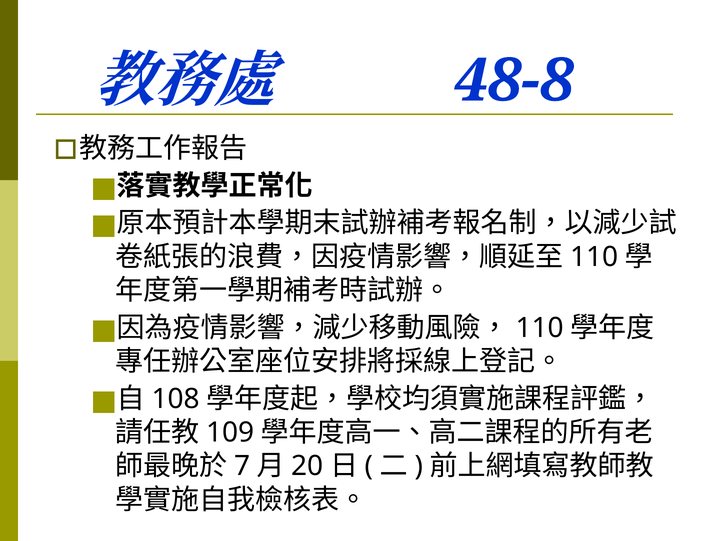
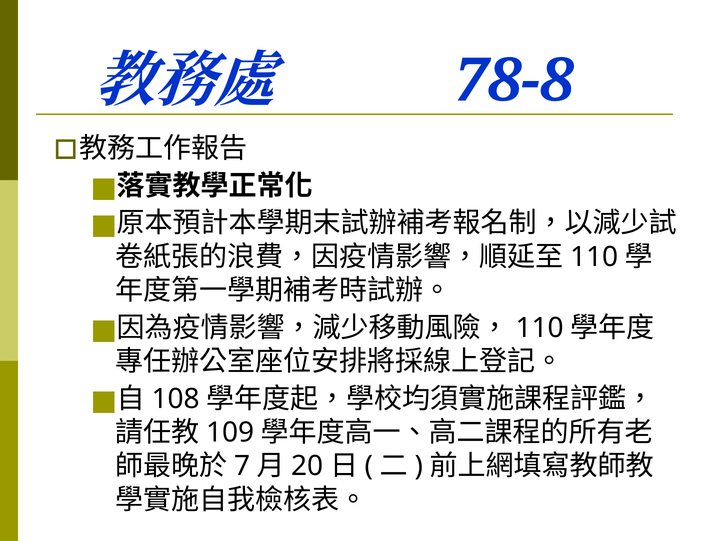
48-8: 48-8 -> 78-8 (514, 81)
